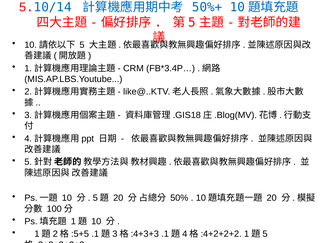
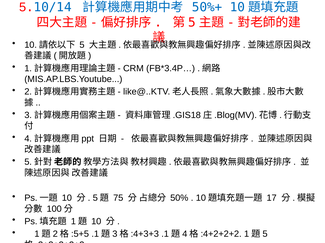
20: 20 -> 75 (118, 199)
20: 20 -> 17 (272, 199)
